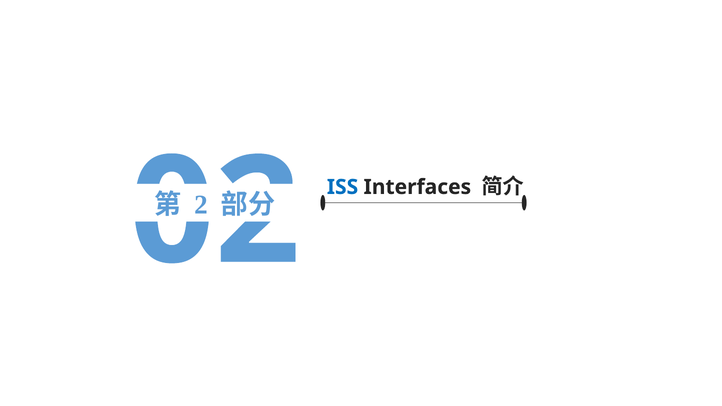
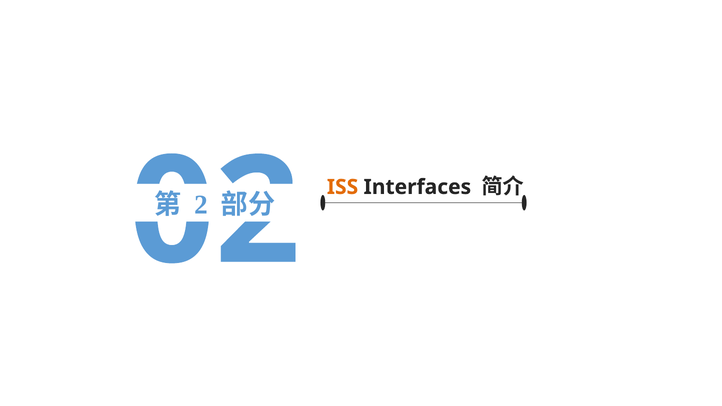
ISS colour: blue -> orange (343, 187)
